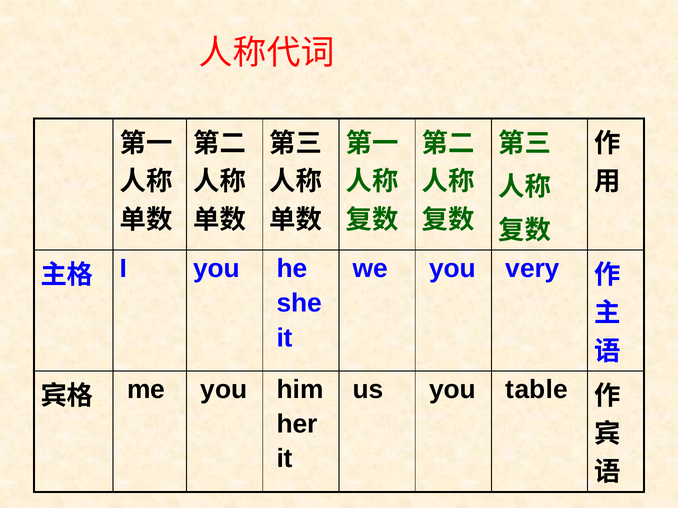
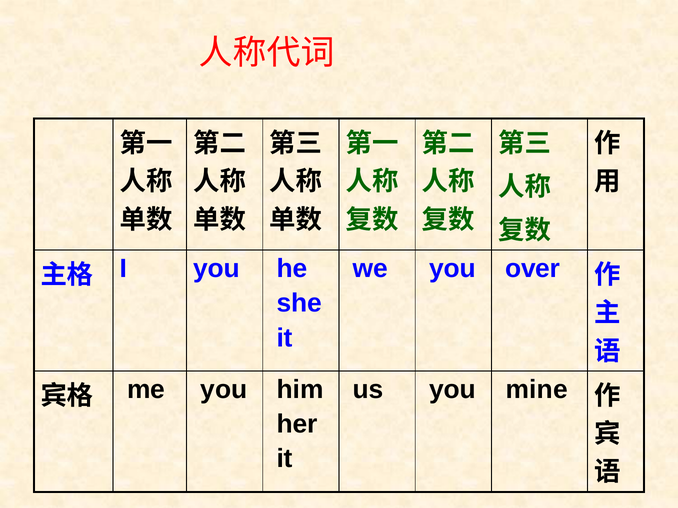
very: very -> over (533, 269)
table: table -> mine (537, 390)
